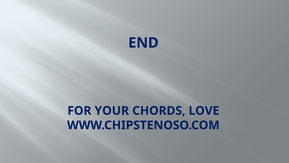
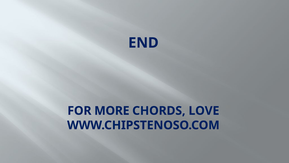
YOUR: YOUR -> MORE (112, 110)
